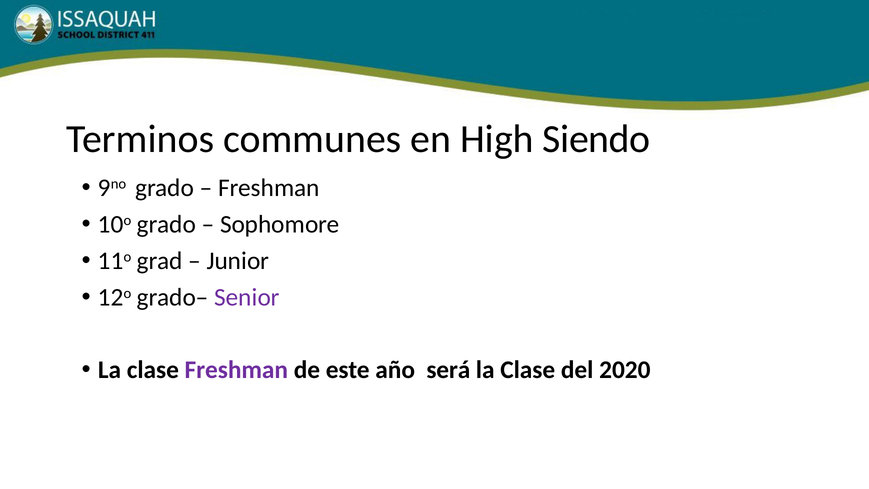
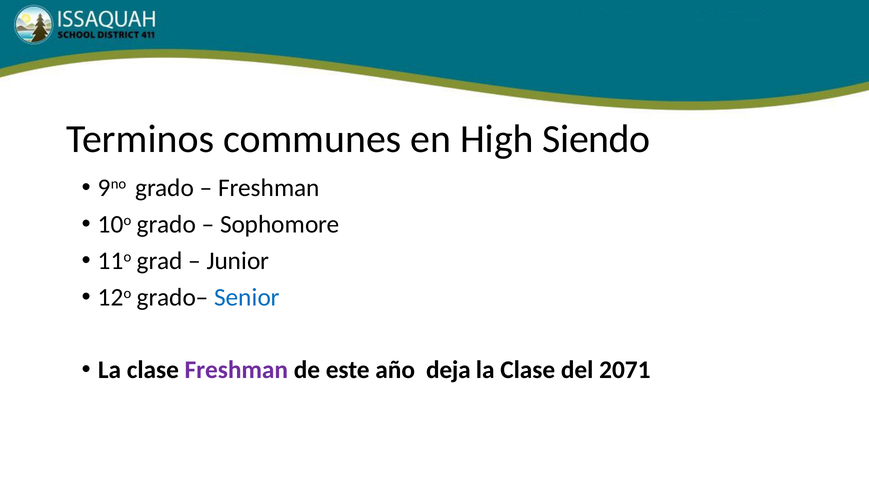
Senior colour: purple -> blue (247, 297)
será: será -> deja (448, 370)
2020: 2020 -> 2071 (625, 370)
